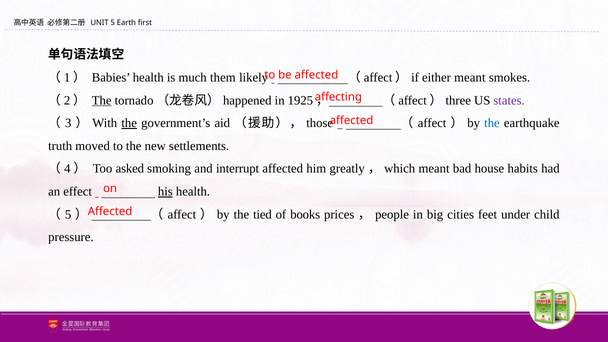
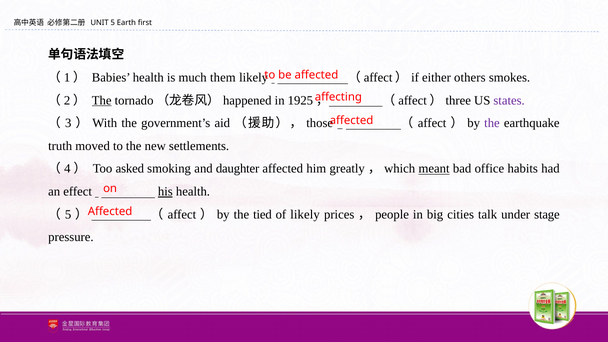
either meant: meant -> others (470, 78)
the underline: present -> none (129, 123)
the colour: blue -> purple (492, 123)
interrupt: interrupt -> daughter (238, 169)
meant underline: none -> present (434, 169)
house: house -> office (489, 169)
of books: books -> likely (305, 214)
feet: feet -> talk (488, 214)
child: child -> stage (547, 214)
